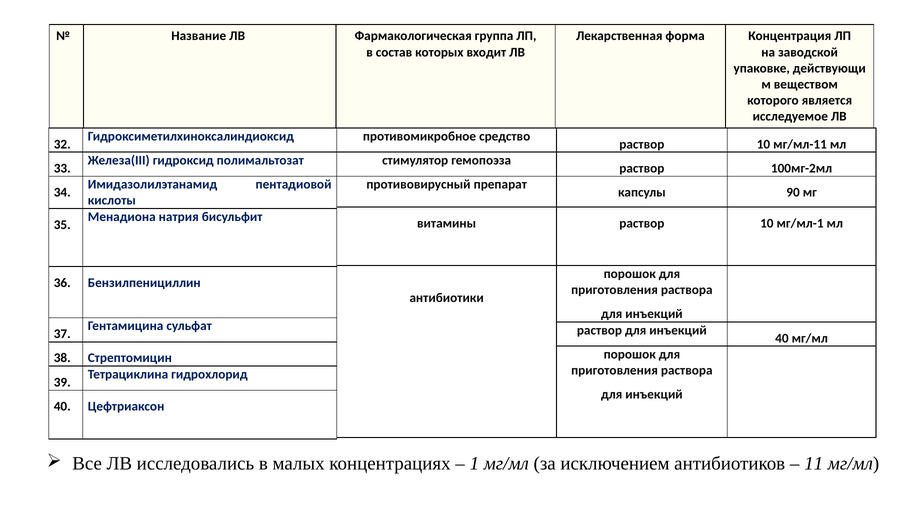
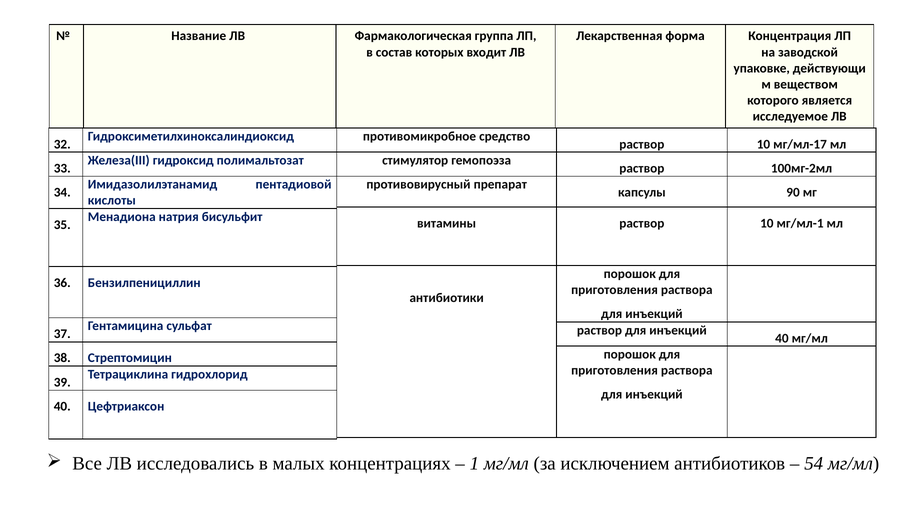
мг/мл-11: мг/мл-11 -> мг/мл-17 (800, 144)
11: 11 -> 54 (814, 464)
